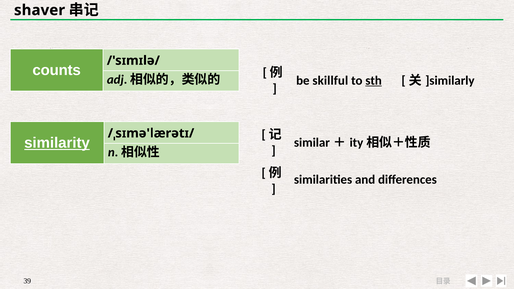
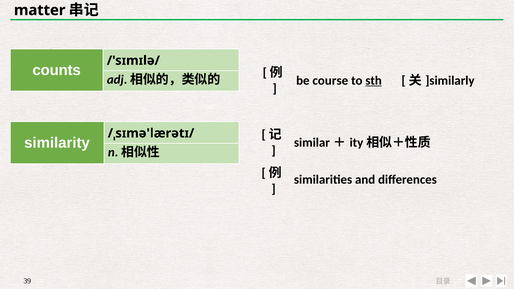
shaver: shaver -> matter (40, 10)
skillful: skillful -> course (330, 81)
similarity underline: present -> none (57, 143)
